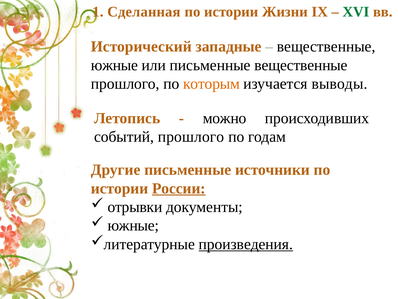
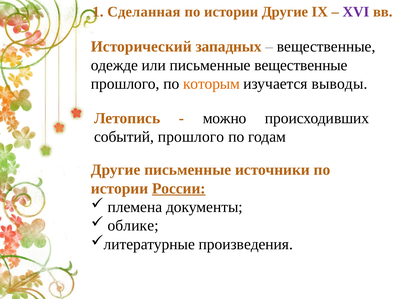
истории Жизни: Жизни -> Другие (285, 12)
XVI colour: green -> purple (356, 12)
западные: западные -> западных (229, 47)
южные: южные -> одежде (114, 65)
отрывки: отрывки -> племена (135, 207)
южные: южные -> облике (133, 225)
произведения underline: present -> none (246, 244)
